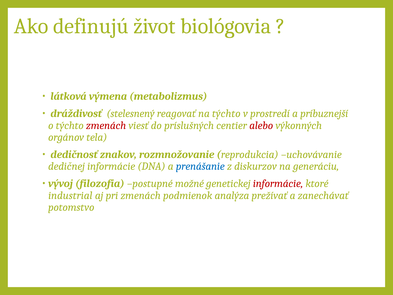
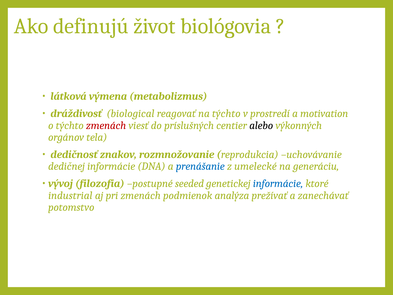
stelesnený: stelesnený -> biological (130, 114)
príbuznejší: príbuznejší -> motivation (324, 114)
alebo colour: red -> black (261, 125)
diskurzov: diskurzov -> umelecké (255, 166)
možné: možné -> seeded (189, 183)
informácie colour: red -> blue (278, 183)
